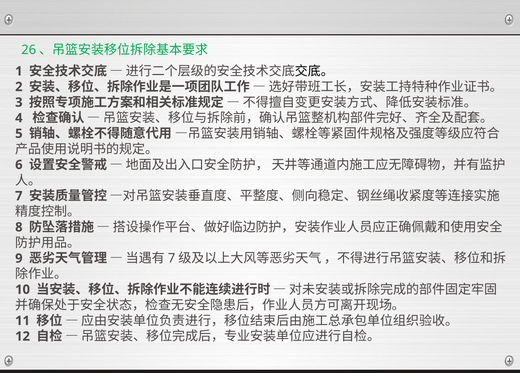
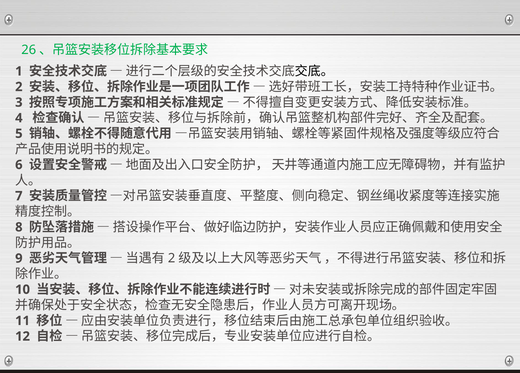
7: 7 -> 2 (172, 258)
